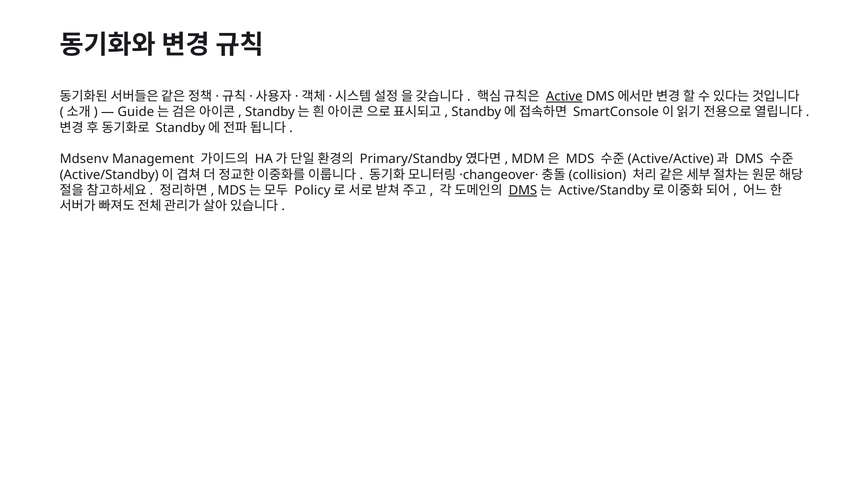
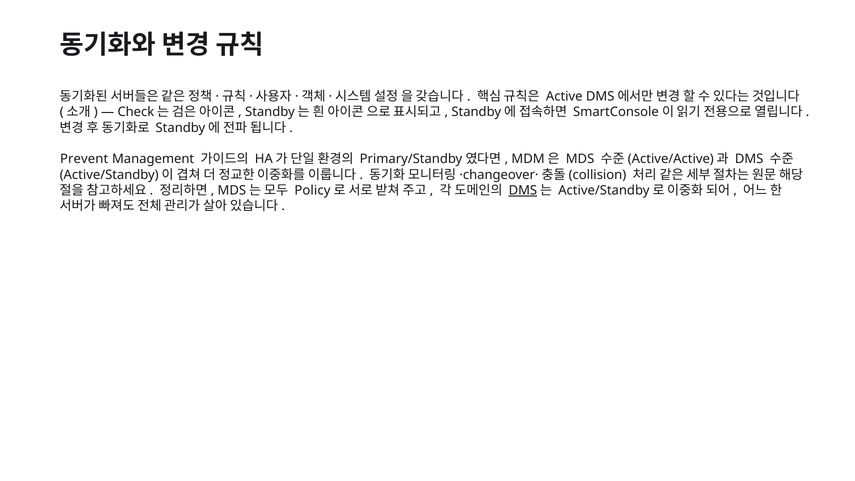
Active underline: present -> none (564, 96)
Guide: Guide -> Check (136, 112)
Mdsenv: Mdsenv -> Prevent (84, 159)
